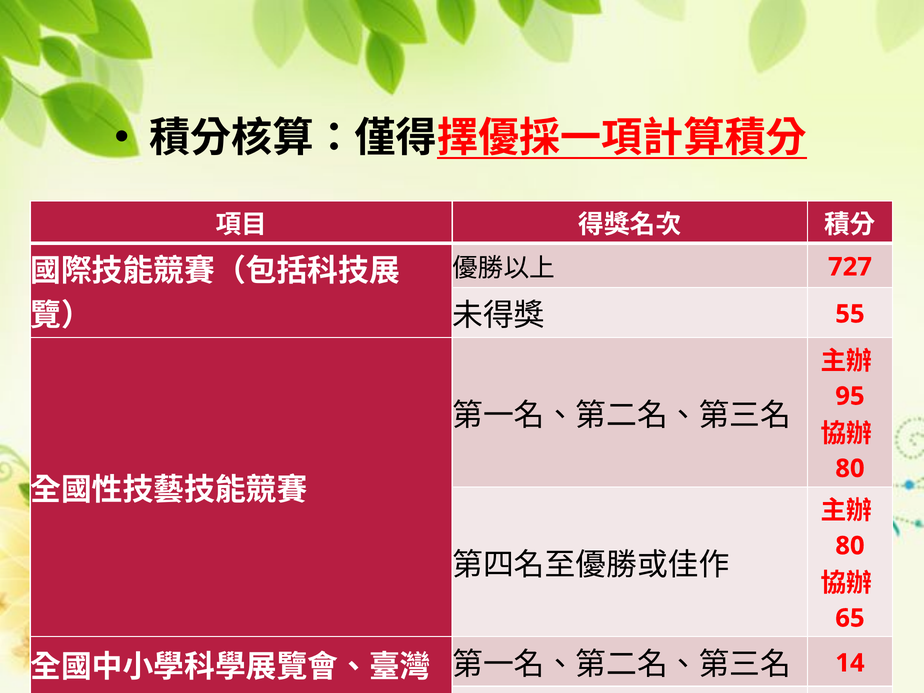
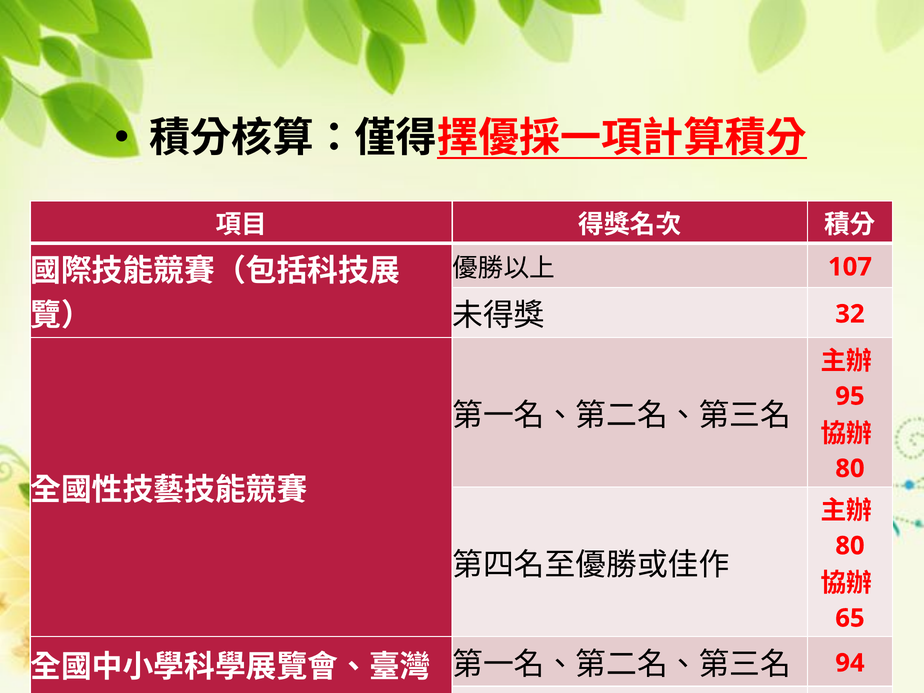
727: 727 -> 107 (850, 267)
55: 55 -> 32 (850, 314)
14: 14 -> 94 (850, 663)
